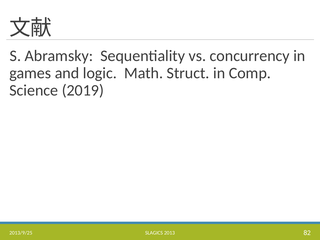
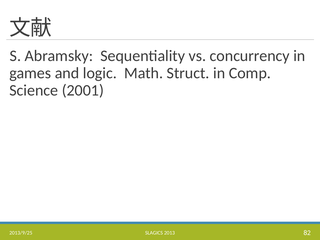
2019: 2019 -> 2001 (83, 90)
